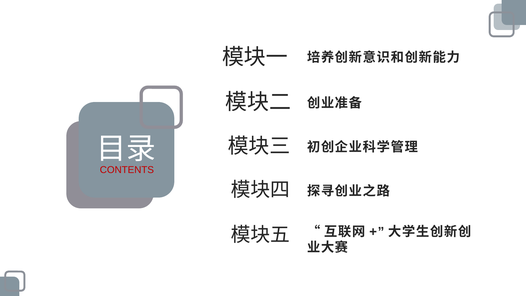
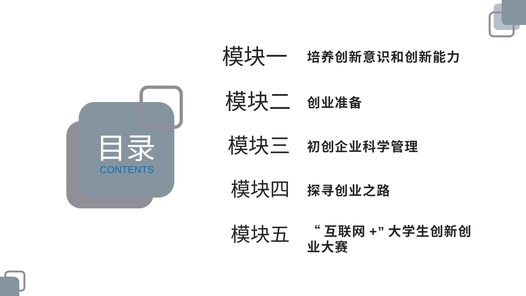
CONTENTS colour: red -> blue (127, 170)
